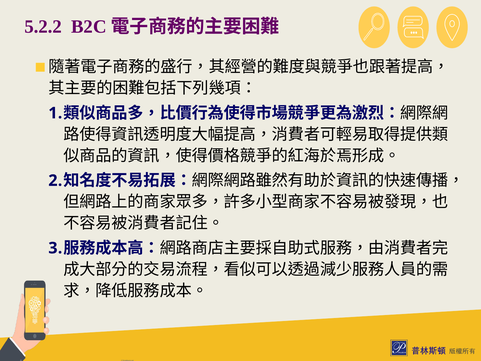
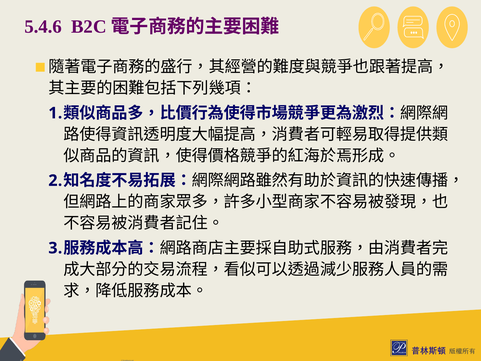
5.2.2: 5.2.2 -> 5.4.6 (43, 27)
